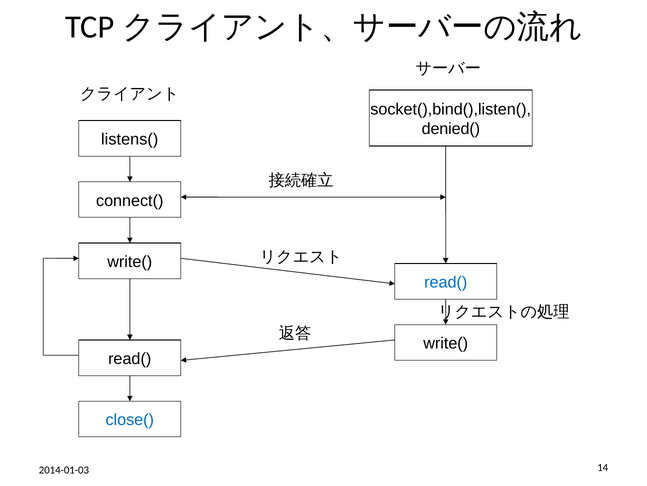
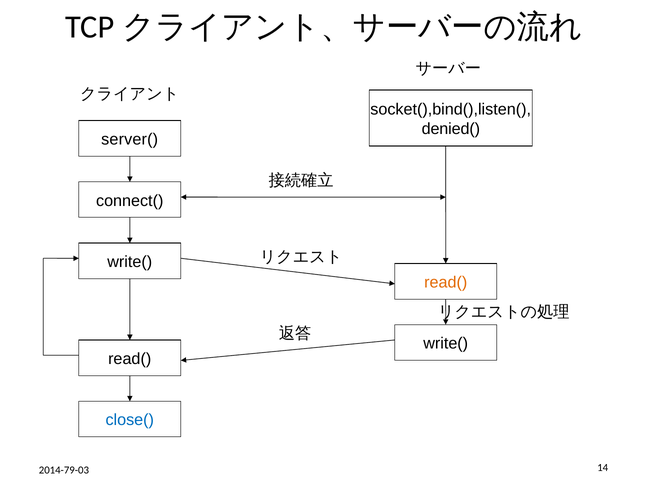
listens(: listens( -> server( (130, 139)
read( colour: blue -> orange (446, 282)
2014-01-03: 2014-01-03 -> 2014-79-03 (64, 470)
